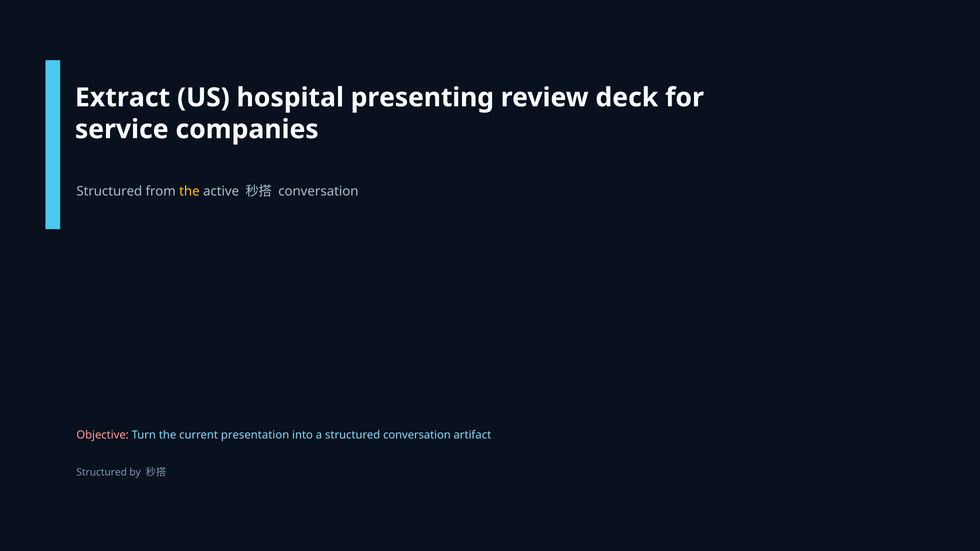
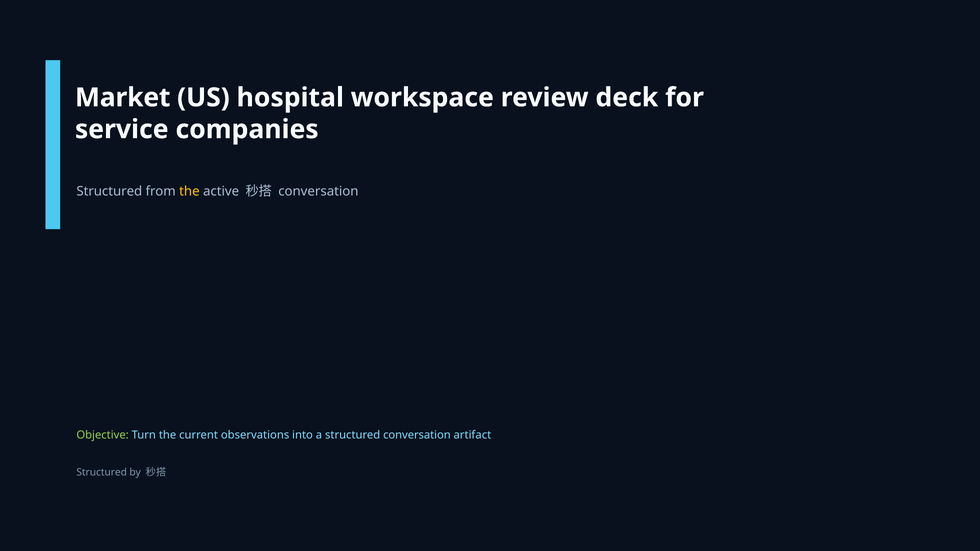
Extract: Extract -> Market (123, 98)
presenting: presenting -> workspace (422, 98)
Objective colour: pink -> light green (103, 435)
presentation: presentation -> observations (255, 435)
